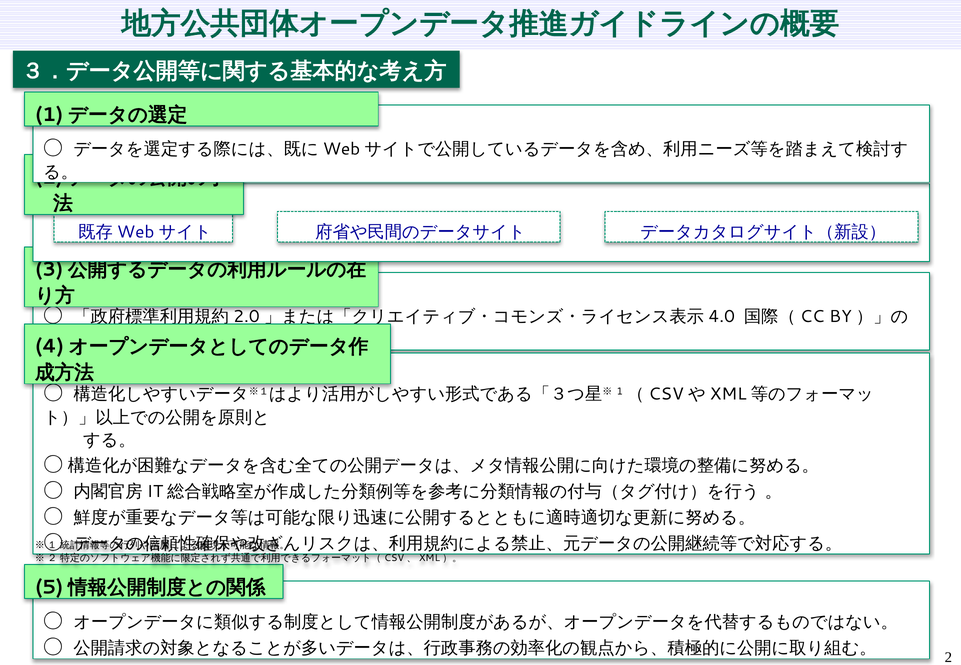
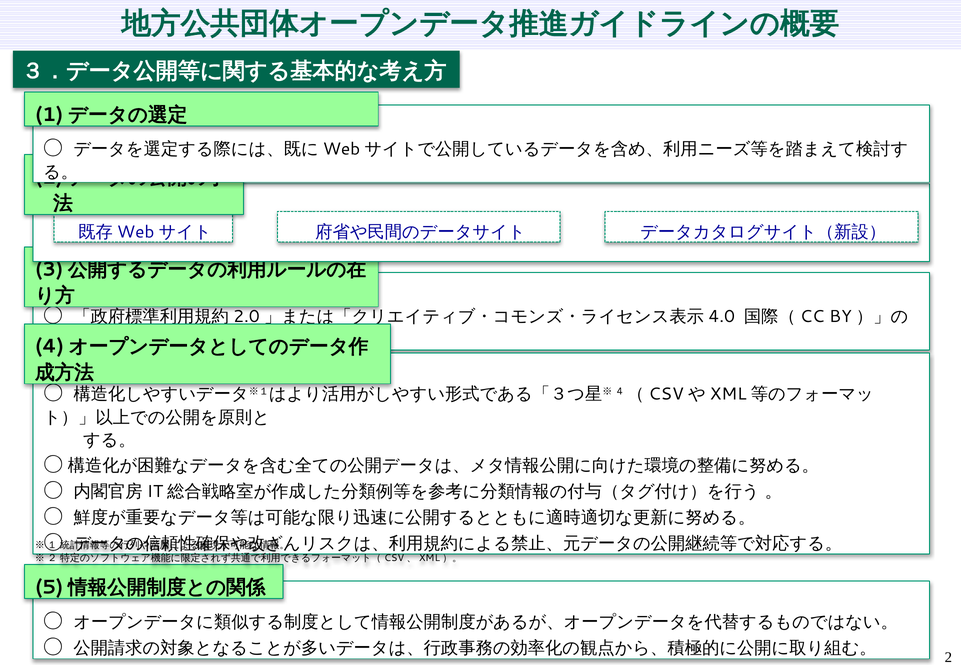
1: 1 -> 4 (620, 392)
